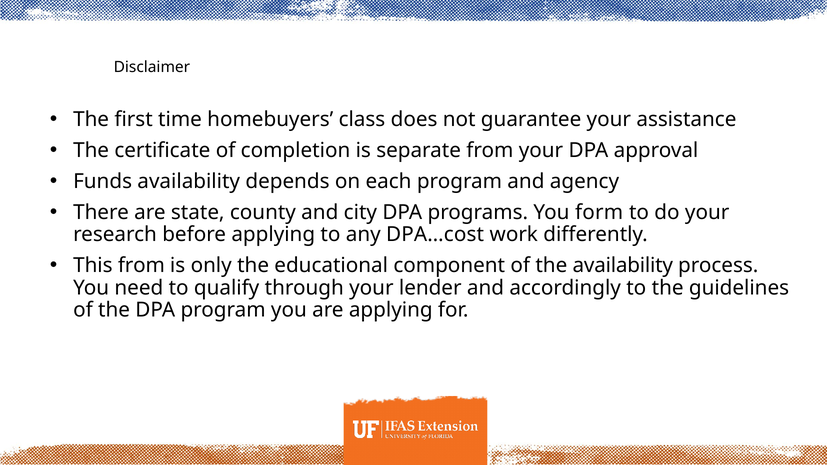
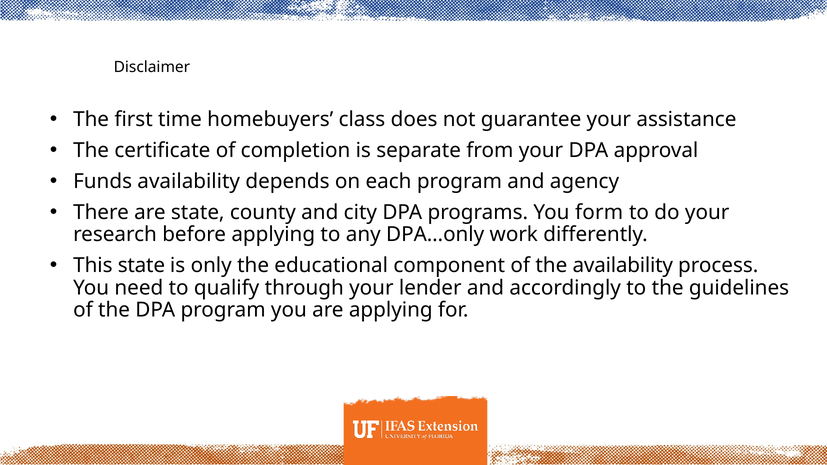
DPA…cost: DPA…cost -> DPA…only (435, 235)
This from: from -> state (141, 266)
